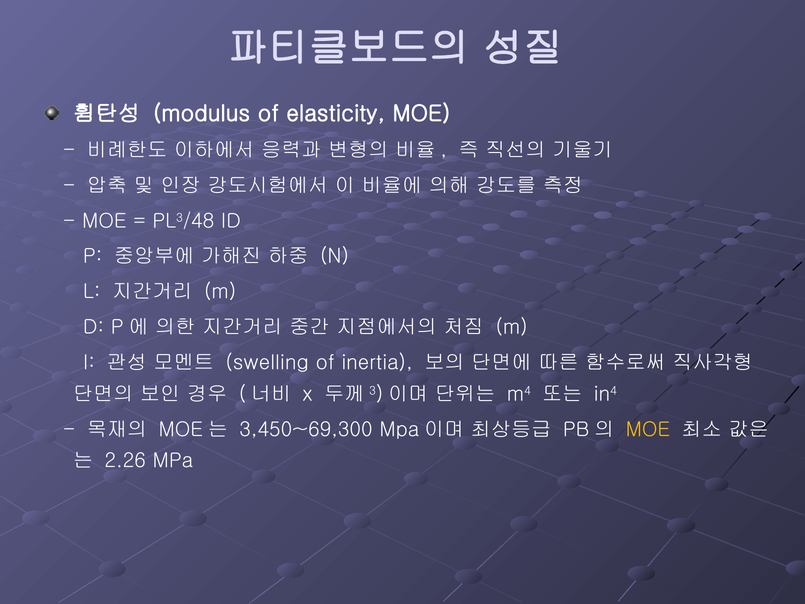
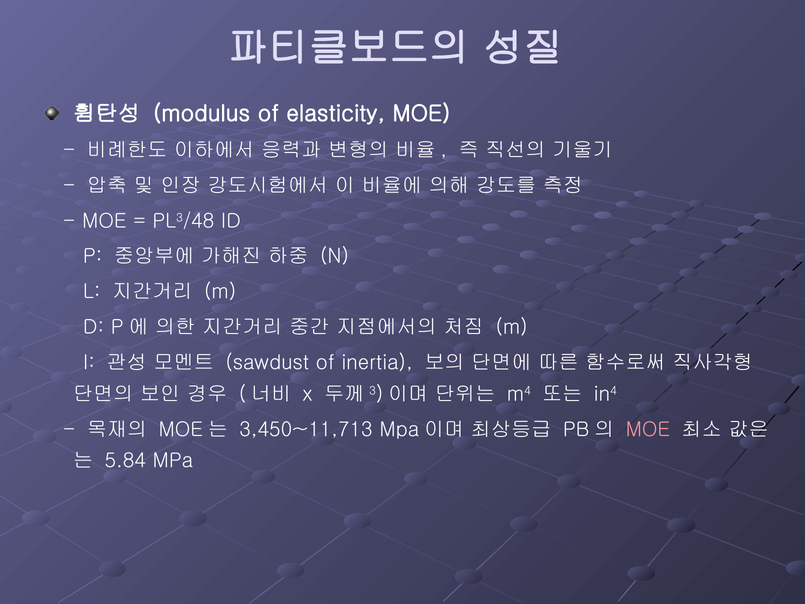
swelling: swelling -> sawdust (267, 362)
3,450~69,300: 3,450~69,300 -> 3,450~11,713 (306, 429)
MOE colour: yellow -> pink (648, 429)
2.26: 2.26 -> 5.84 (125, 461)
